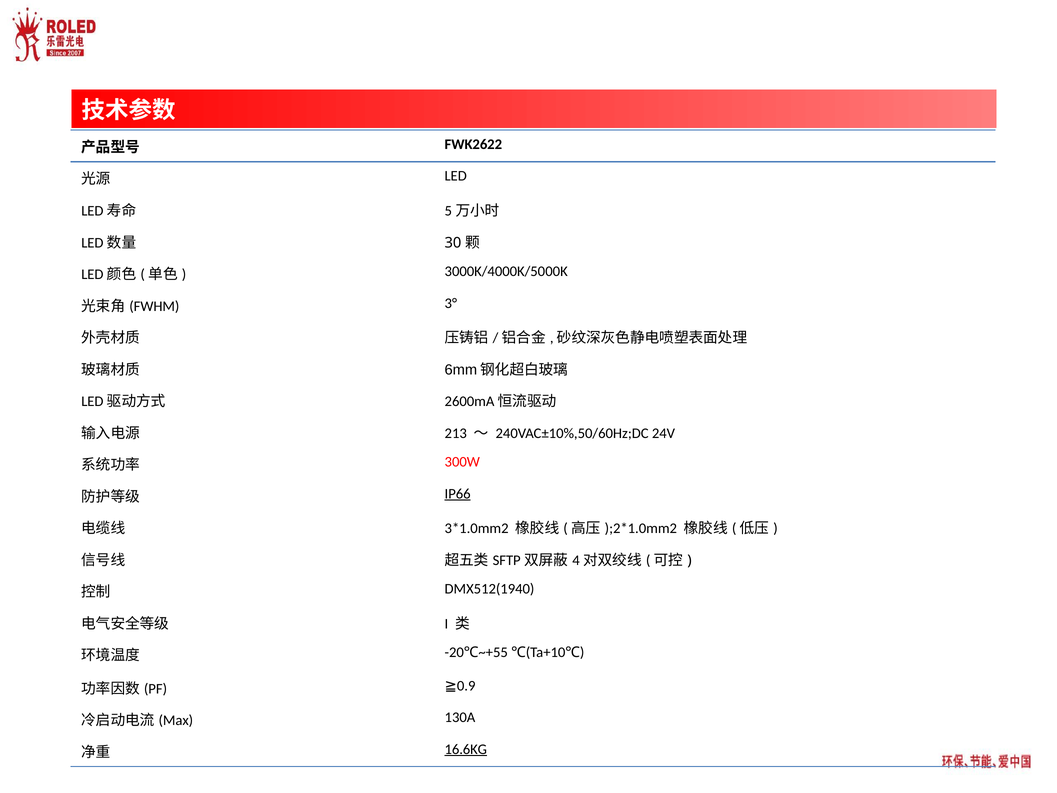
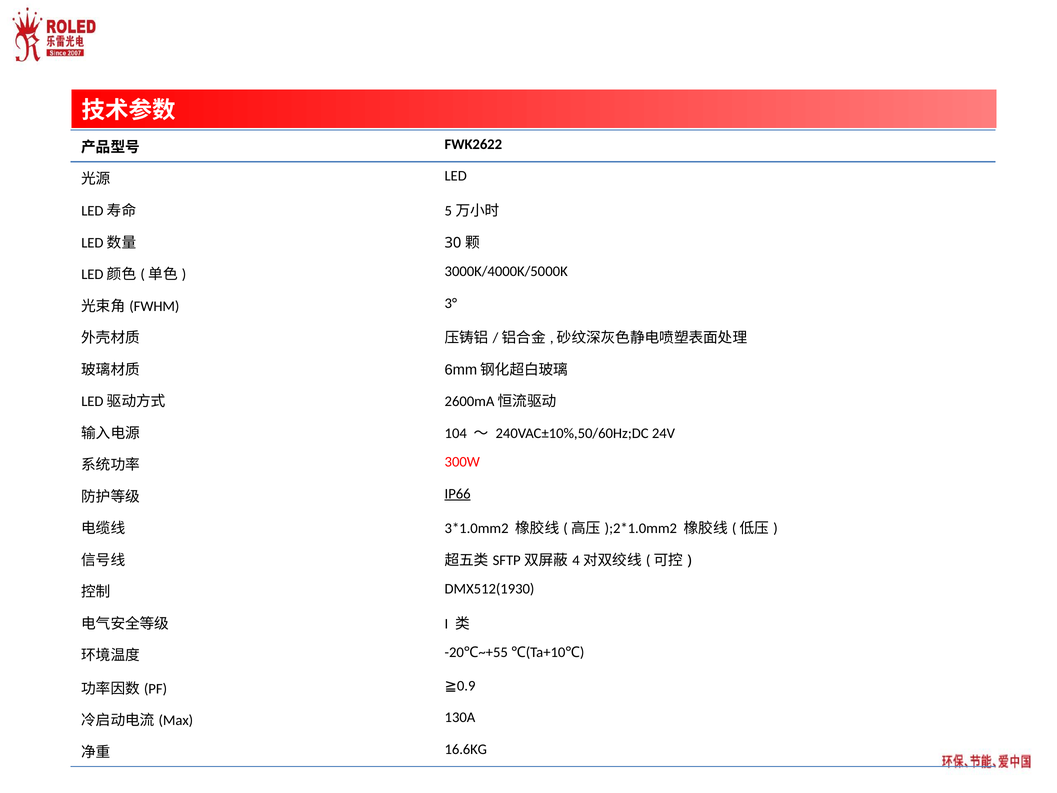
213: 213 -> 104 (456, 433)
DMX512(1940: DMX512(1940 -> DMX512(1930 (490, 589)
16.6KG underline: present -> none (466, 749)
